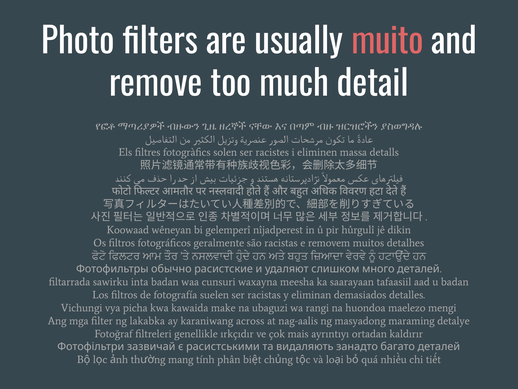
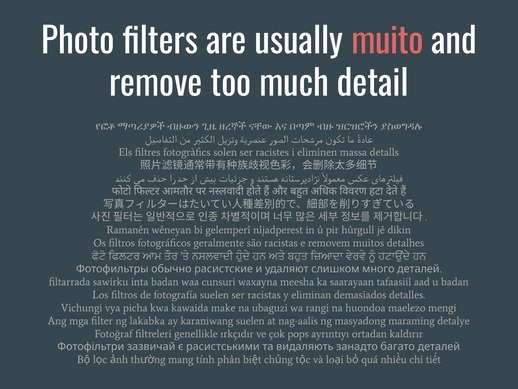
Koowaad: Koowaad -> Ramanên (128, 230)
karaniwang across: across -> suelen (250, 320)
mais: mais -> pops (298, 333)
